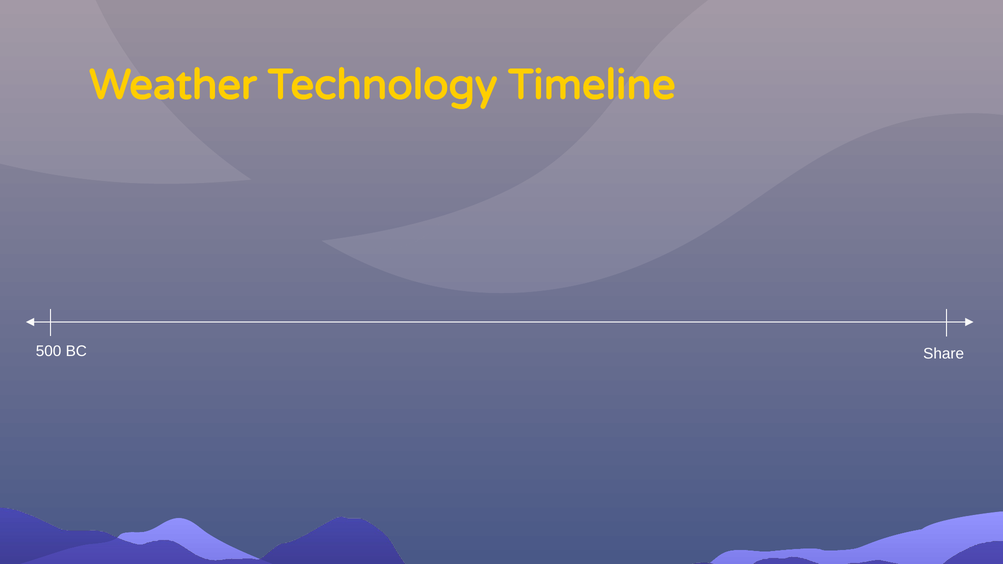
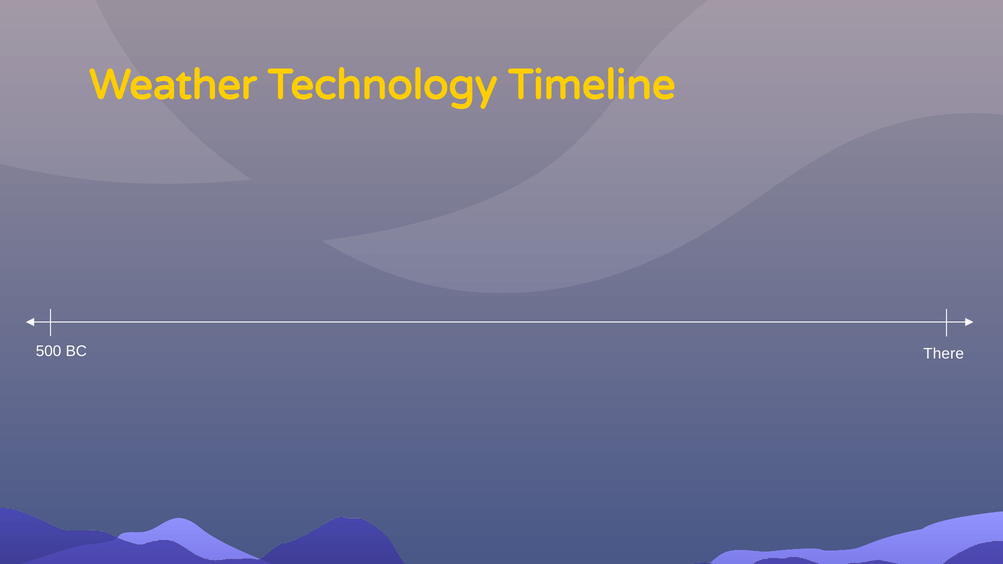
Share: Share -> There (944, 354)
